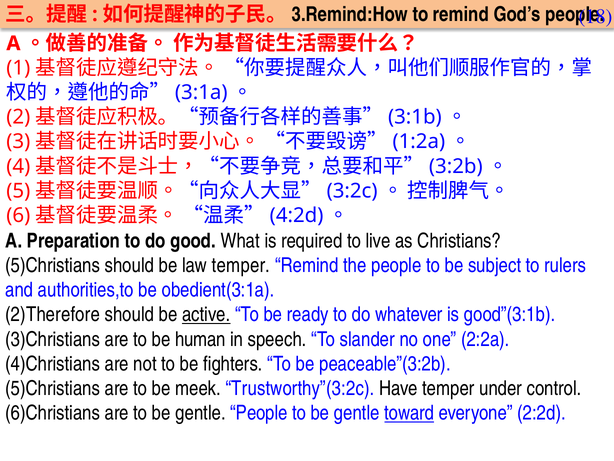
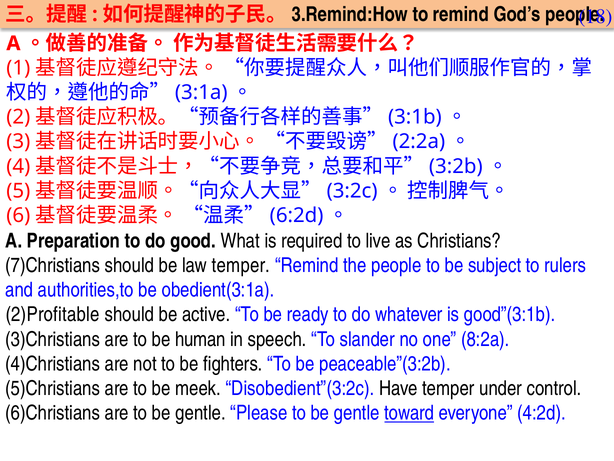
1:2a: 1:2a -> 2:2a (419, 142)
4:2d: 4:2d -> 6:2d (297, 215)
5)Christians: 5)Christians -> 7)Christians (53, 265)
2)Therefore: 2)Therefore -> 2)Profitable (53, 314)
active underline: present -> none (206, 314)
2:2a: 2:2a -> 8:2a (485, 339)
Trustworthy”(3:2c: Trustworthy”(3:2c -> Disobedient”(3:2c (300, 388)
gentle People: People -> Please (259, 413)
2:2d: 2:2d -> 4:2d (542, 413)
